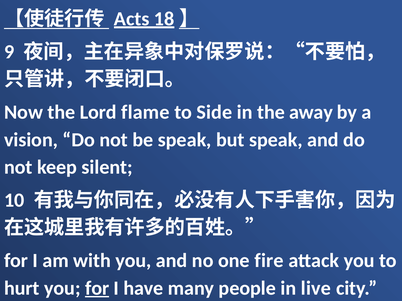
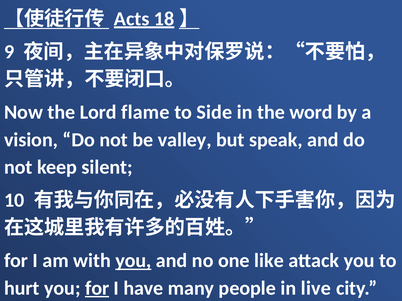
away: away -> word (311, 112)
be speak: speak -> valley (185, 140)
you underline: none -> present (133, 261)
fire: fire -> like (269, 261)
